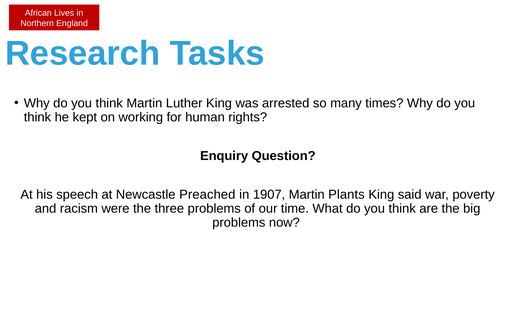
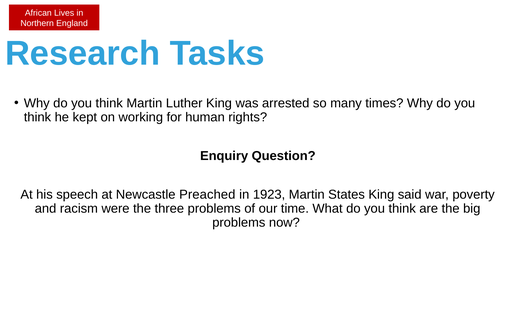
1907: 1907 -> 1923 (269, 195)
Plants: Plants -> States (347, 195)
